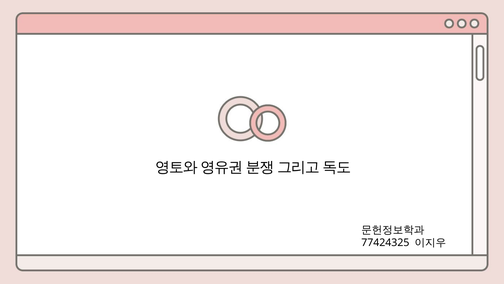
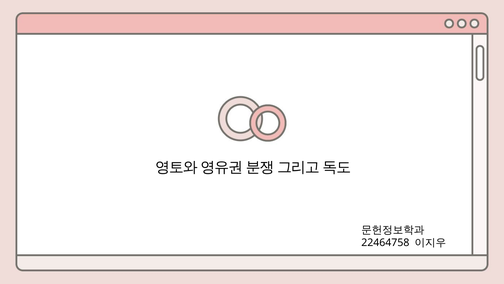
77424325: 77424325 -> 22464758 (385, 242)
